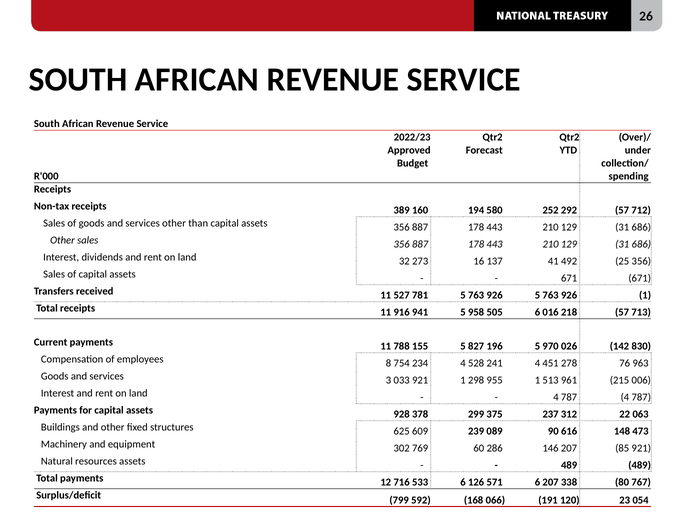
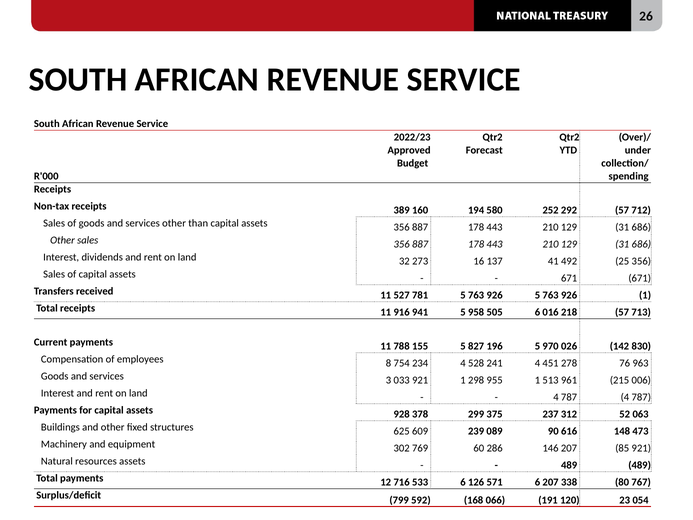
22: 22 -> 52 (625, 414)
